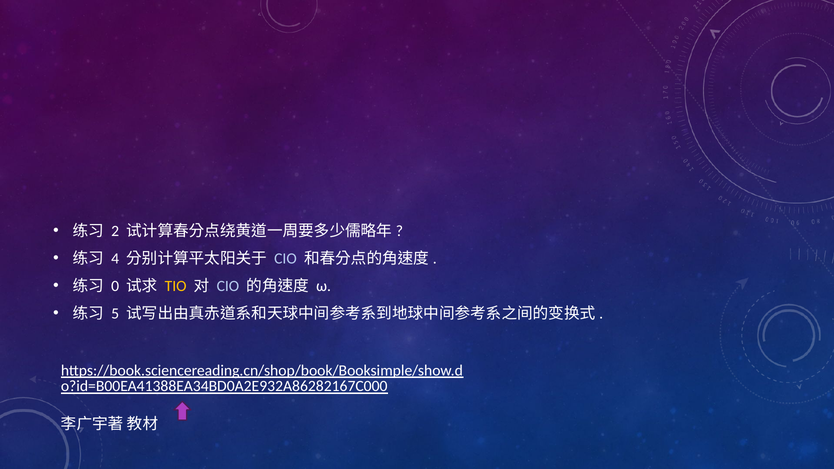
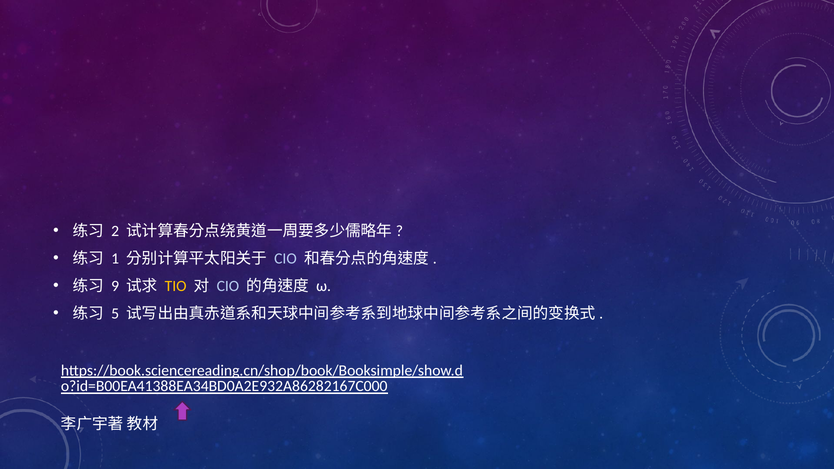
4: 4 -> 1 (115, 259)
0: 0 -> 9 (115, 286)
